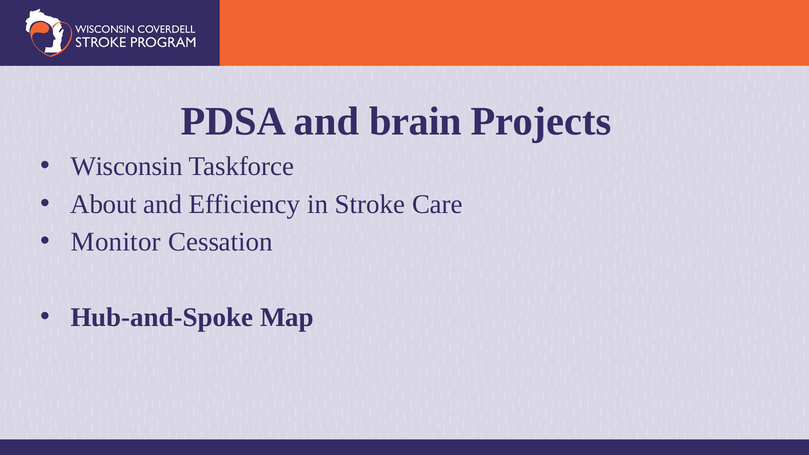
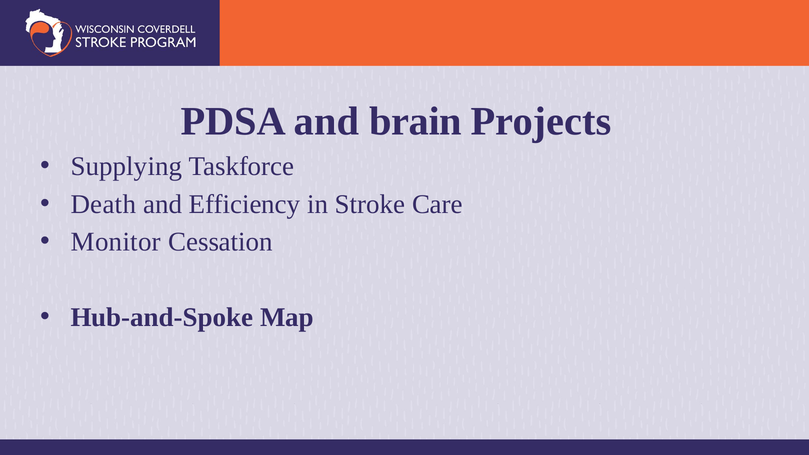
Wisconsin: Wisconsin -> Supplying (126, 166)
About: About -> Death (103, 204)
